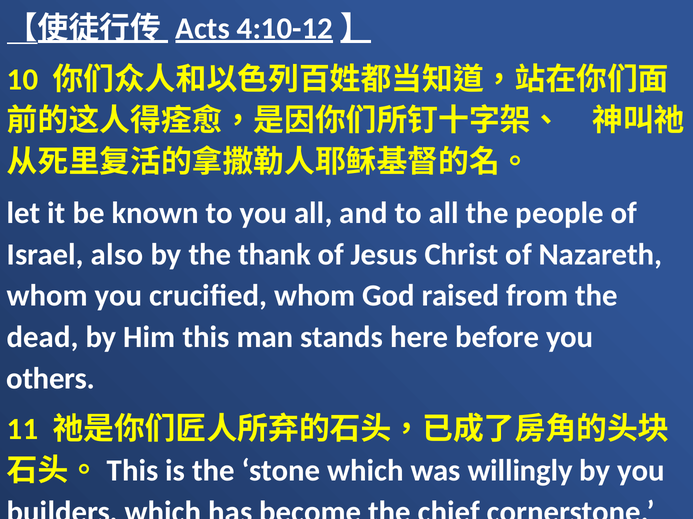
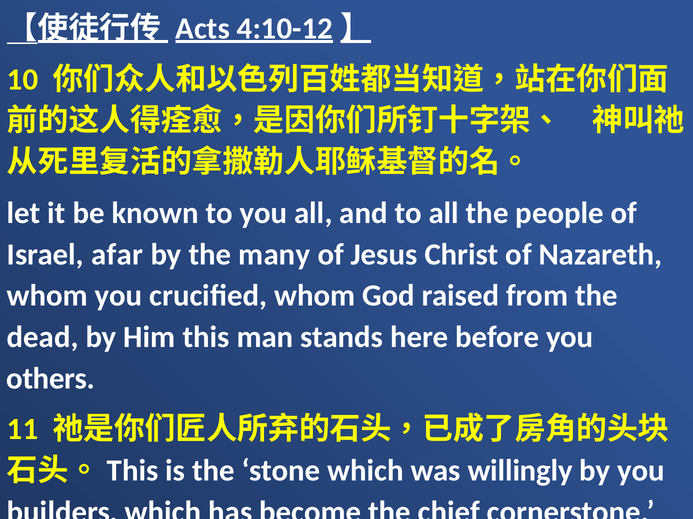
also: also -> afar (117, 255)
thank: thank -> many (274, 255)
